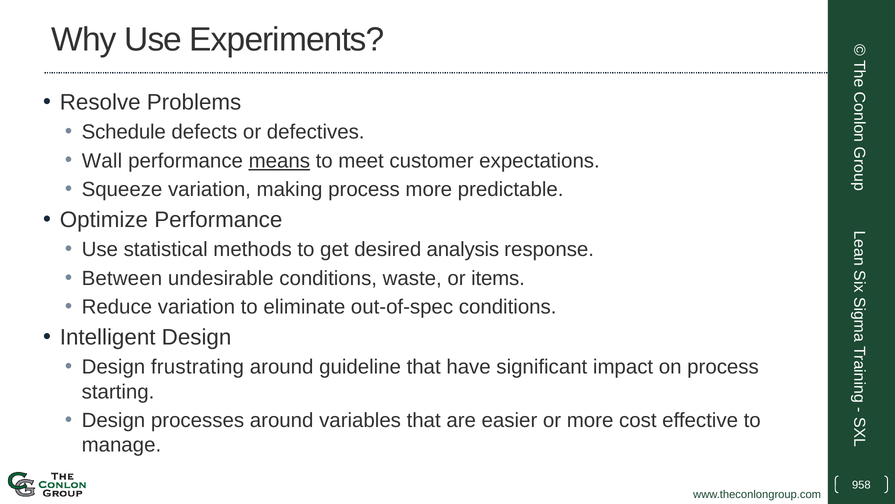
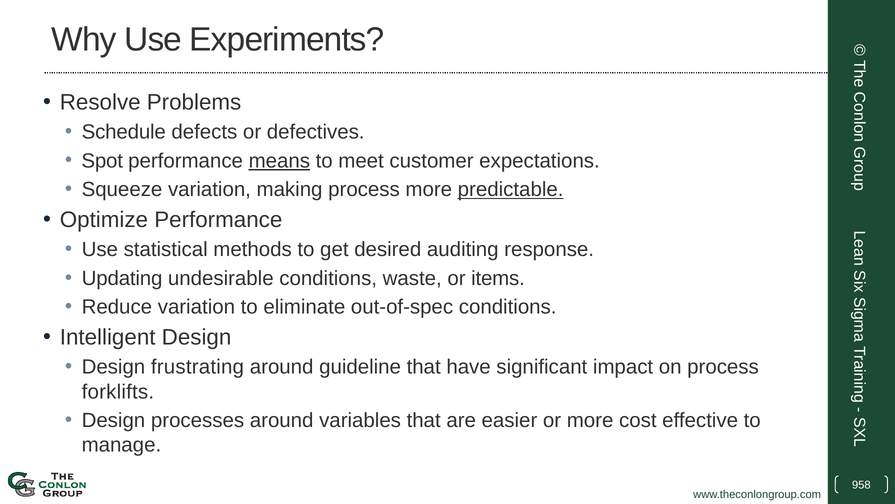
Wall: Wall -> Spot (102, 161)
predictable underline: none -> present (511, 189)
analysis: analysis -> auditing (463, 249)
Between: Between -> Updating (122, 278)
starting: starting -> forklifts (118, 391)
